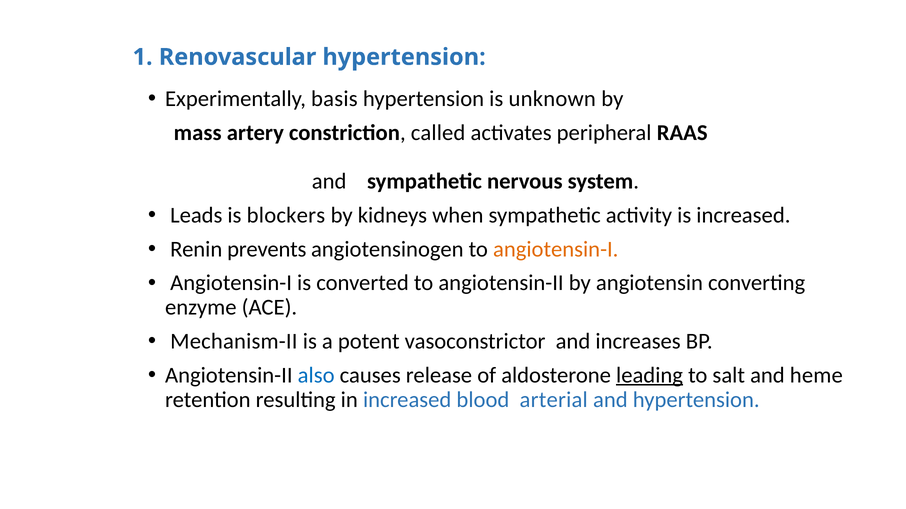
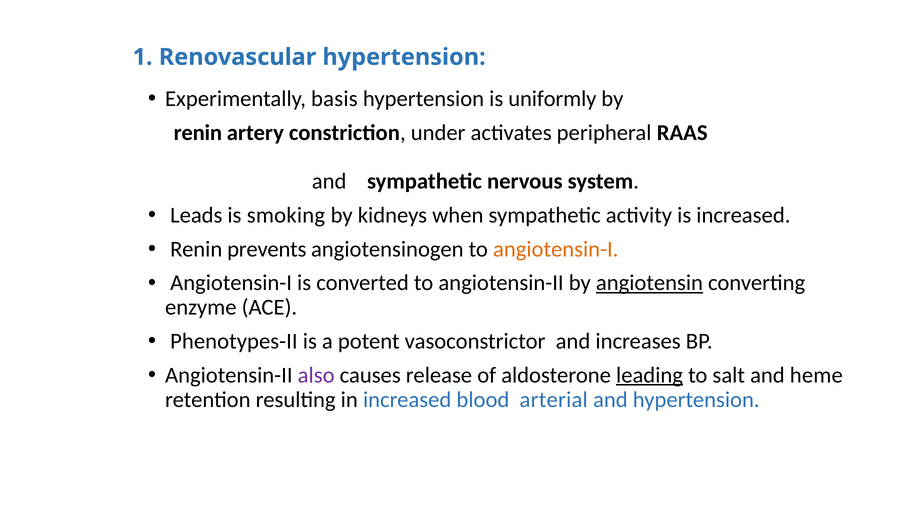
unknown: unknown -> uniformly (552, 99)
mass: mass -> renin (198, 133)
called: called -> under (438, 133)
blockers: blockers -> smoking (286, 216)
angiotensin underline: none -> present (649, 283)
Mechanism-II: Mechanism-II -> Phenotypes-II (234, 342)
also colour: blue -> purple (316, 376)
